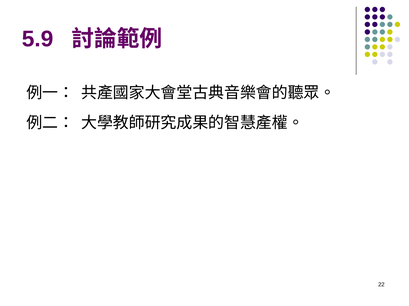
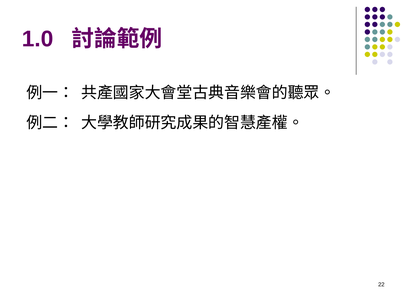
5.9: 5.9 -> 1.0 (38, 39)
